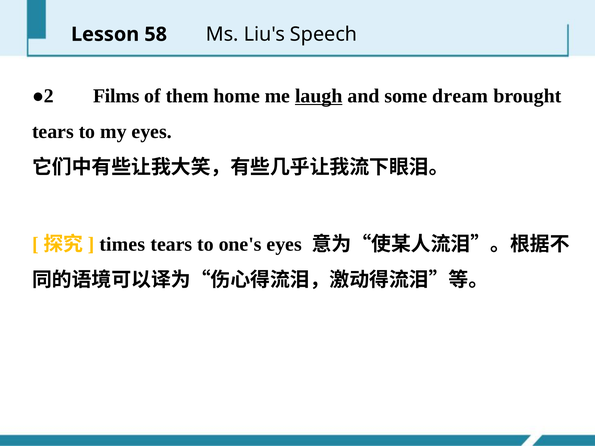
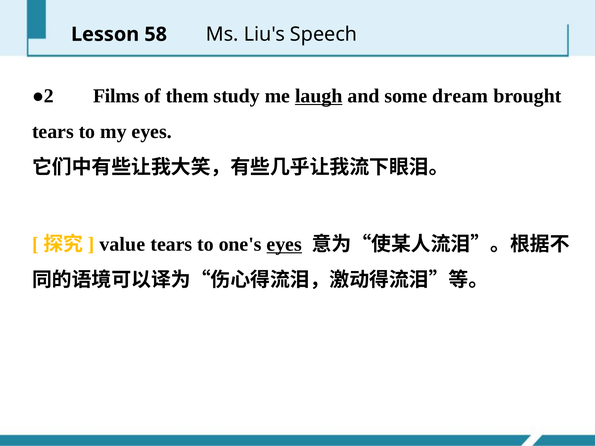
home: home -> study (237, 96)
times: times -> value (122, 245)
eyes underline: none -> present (284, 245)
